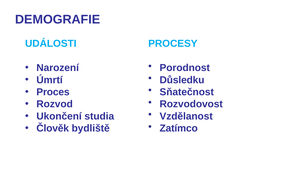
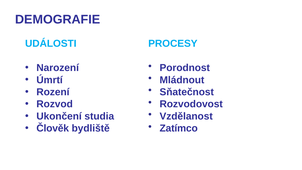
Důsledku: Důsledku -> Mládnout (182, 80)
Proces: Proces -> Rození (53, 92)
